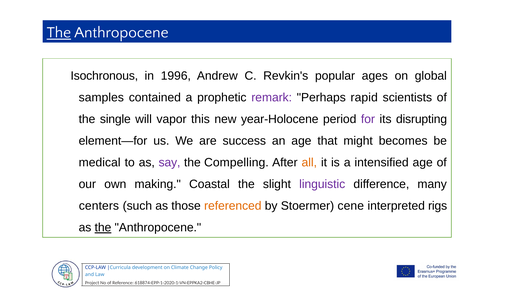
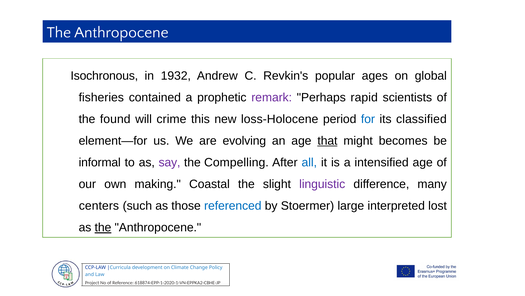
The underline: present -> none (59, 32)
1996: 1996 -> 1932 (176, 76)
samples: samples -> fisheries (101, 97)
single: single -> found (115, 119)
vapor: vapor -> crime (171, 119)
year-Holocene: year-Holocene -> loss-Holocene (280, 119)
for colour: purple -> blue (368, 119)
disrupting: disrupting -> classified (421, 119)
success: success -> evolving (244, 141)
that underline: none -> present (327, 141)
medical: medical -> informal (100, 162)
all colour: orange -> blue (309, 162)
referenced colour: orange -> blue (233, 205)
cene: cene -> large (351, 205)
rigs: rigs -> lost (438, 205)
